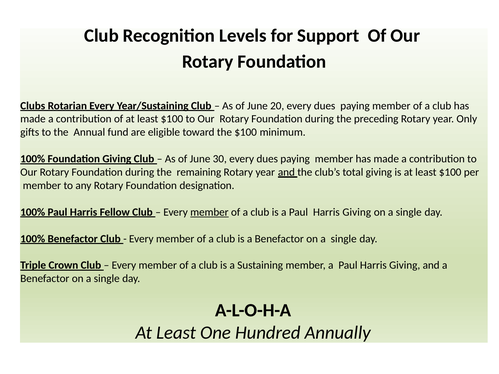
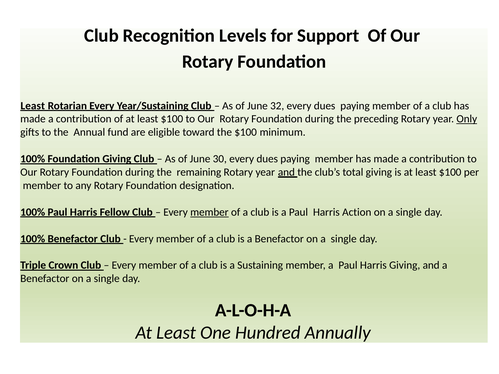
Clubs: Clubs -> Least (33, 106)
20: 20 -> 32 (277, 106)
Only underline: none -> present (467, 119)
Giving: Giving -> Action (357, 212)
